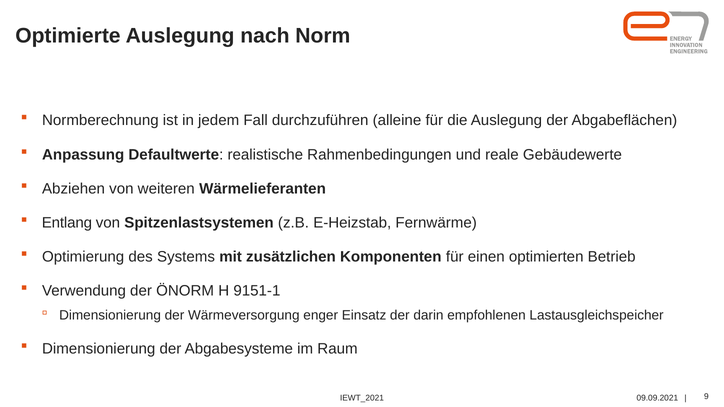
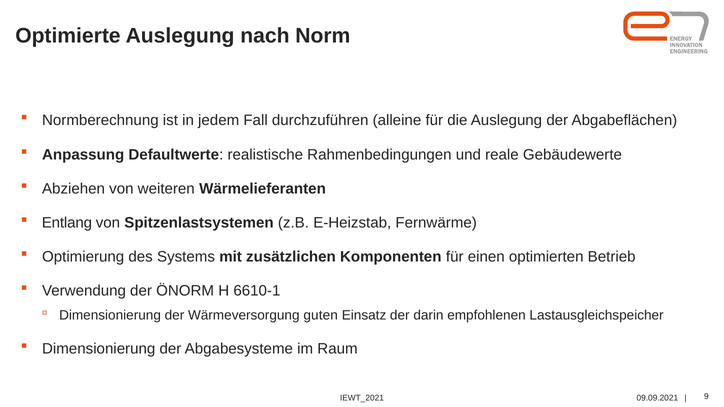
9151-1: 9151-1 -> 6610-1 (257, 291)
enger: enger -> guten (321, 316)
